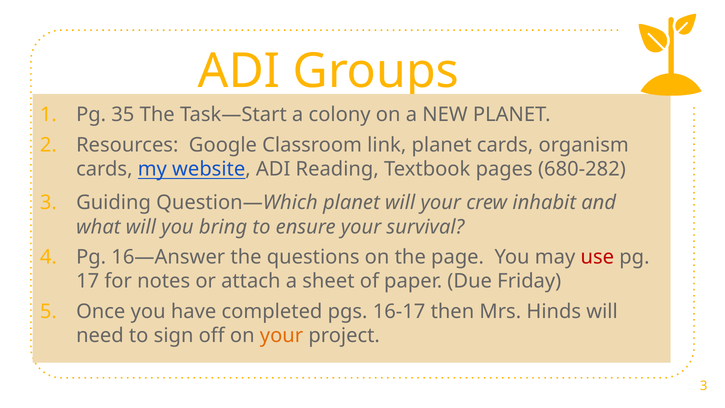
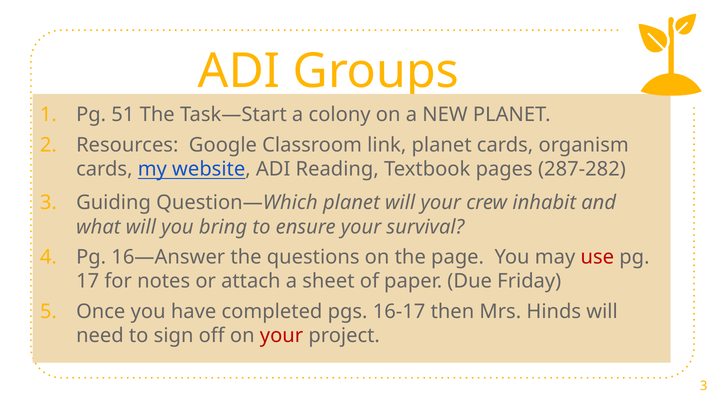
35: 35 -> 51 (123, 115)
680-282: 680-282 -> 287-282 (582, 169)
your colour: orange -> red (281, 336)
